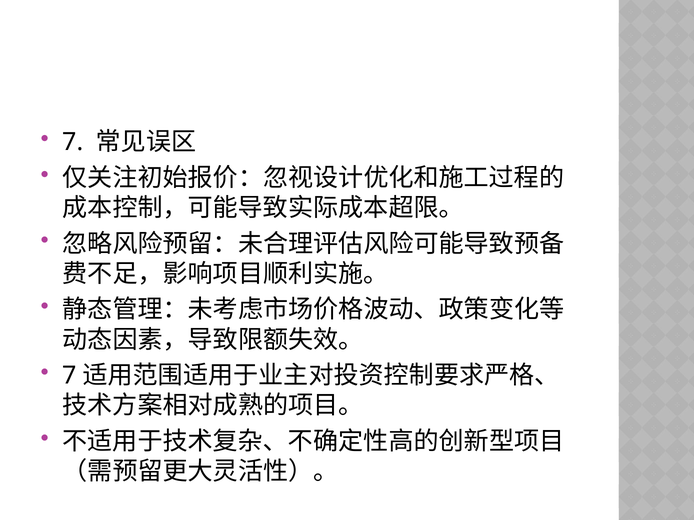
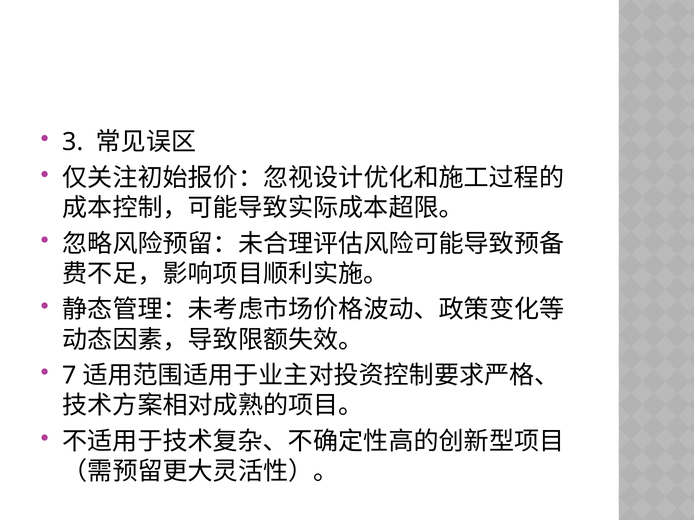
7: 7 -> 3 (73, 142)
